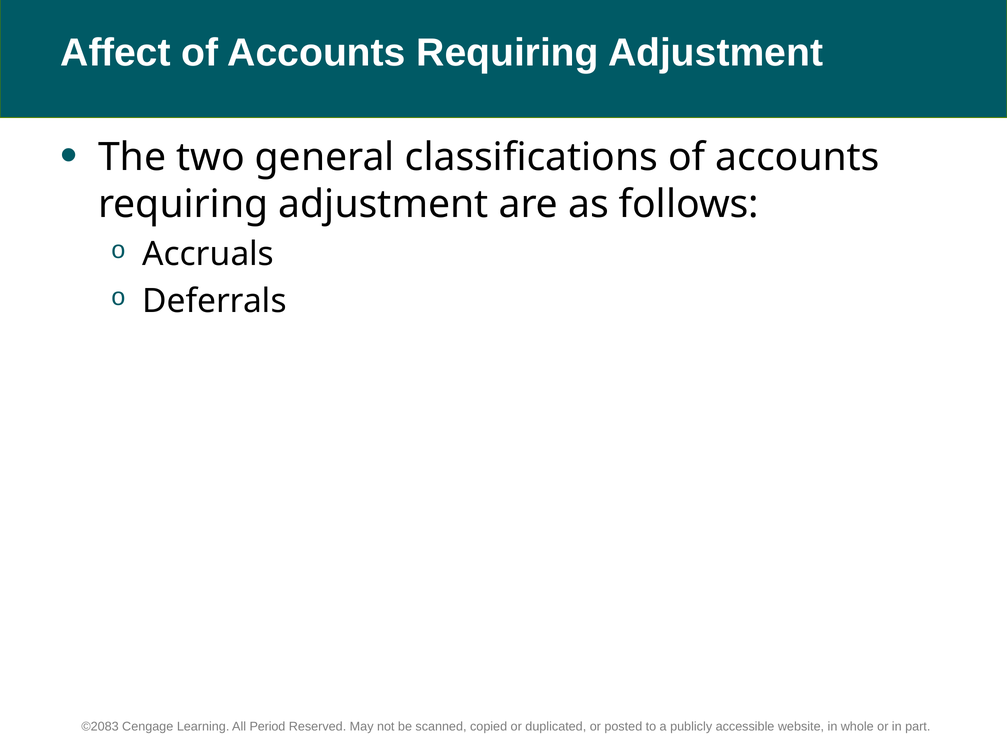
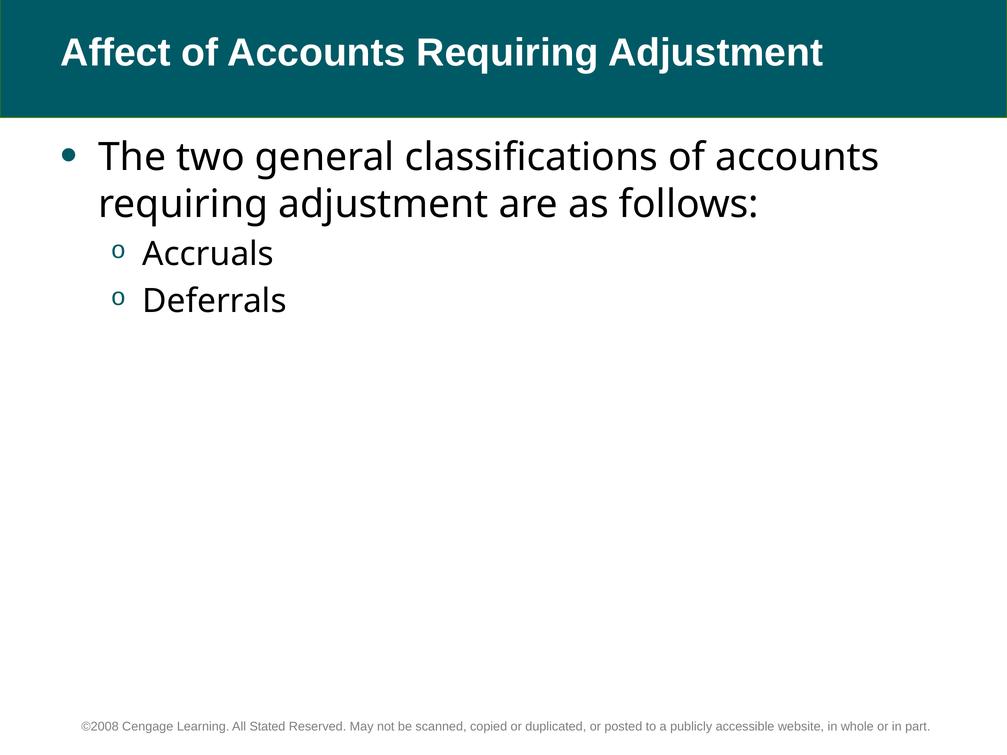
©2083: ©2083 -> ©2008 (100, 727)
Period: Period -> Stated (267, 727)
